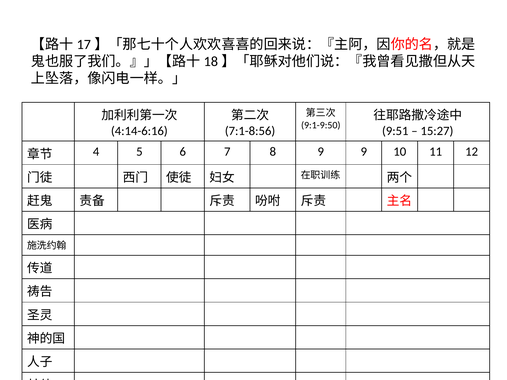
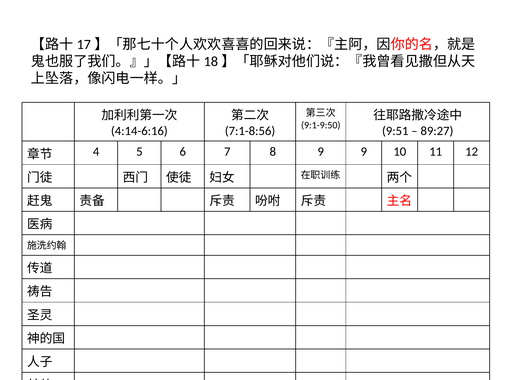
15:27: 15:27 -> 89:27 (437, 131)
